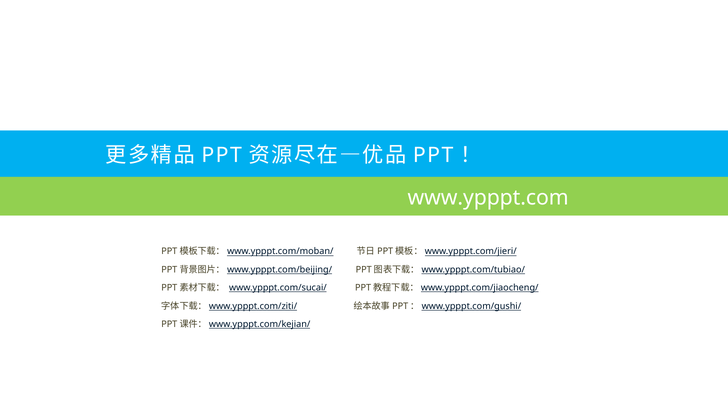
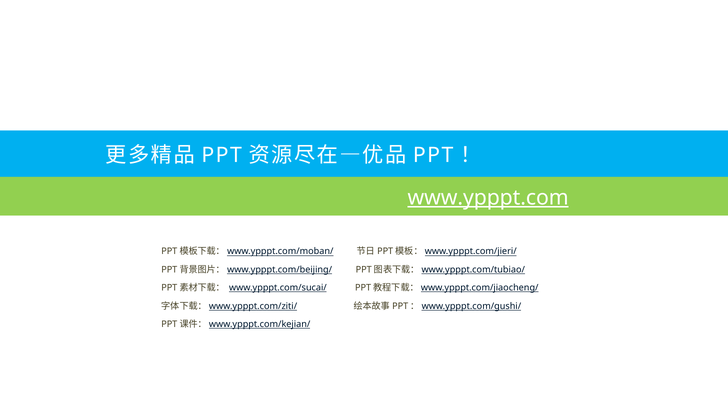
www.ypppt.com underline: none -> present (488, 197)
